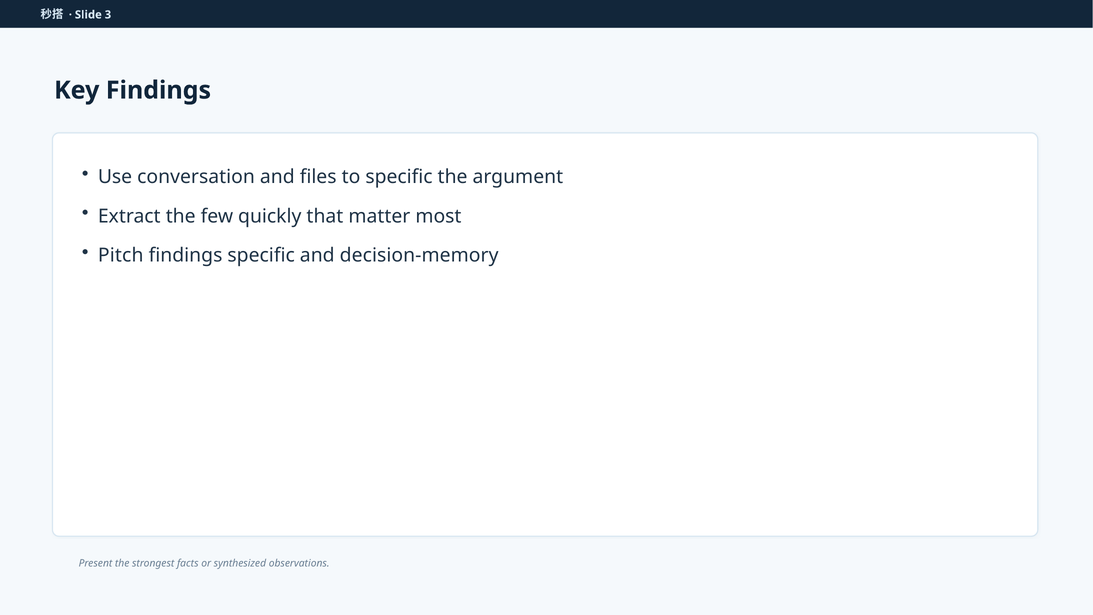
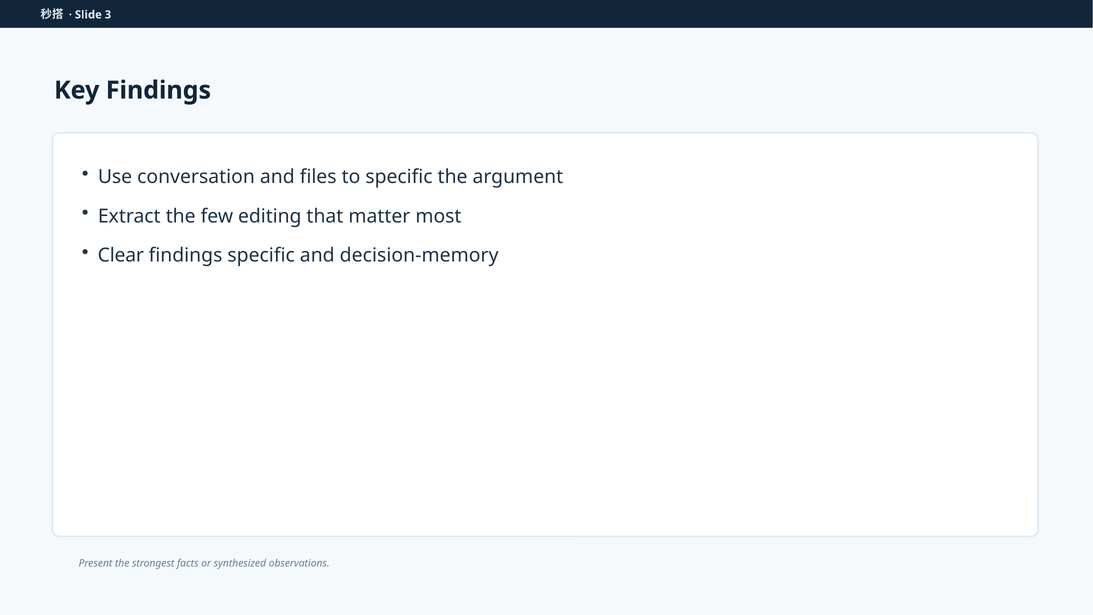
quickly: quickly -> editing (270, 216)
Pitch: Pitch -> Clear (121, 255)
